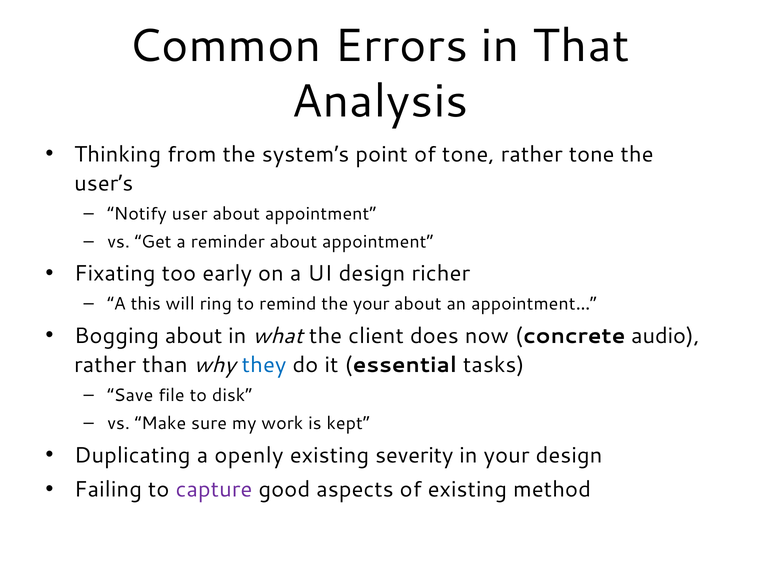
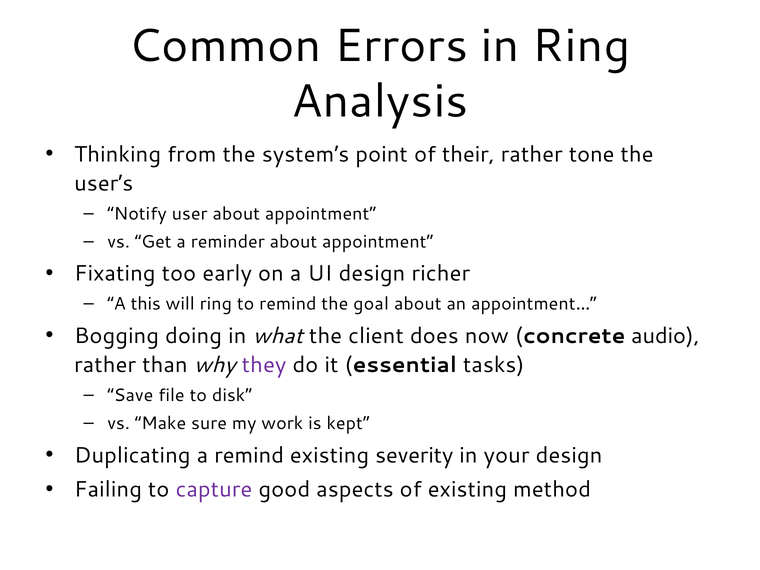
in That: That -> Ring (581, 46)
of tone: tone -> their (468, 154)
the your: your -> goal (371, 304)
Bogging about: about -> doing (194, 336)
they colour: blue -> purple (264, 365)
a openly: openly -> remind (249, 455)
